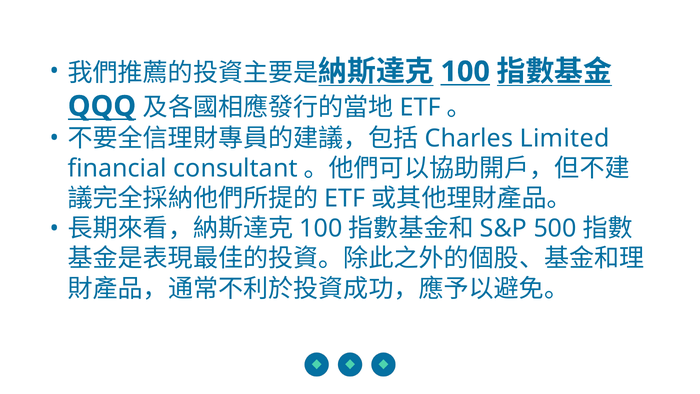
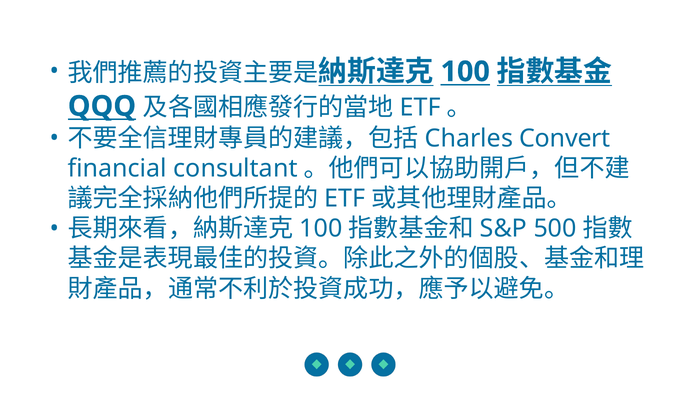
Limited: Limited -> Convert (565, 138)
